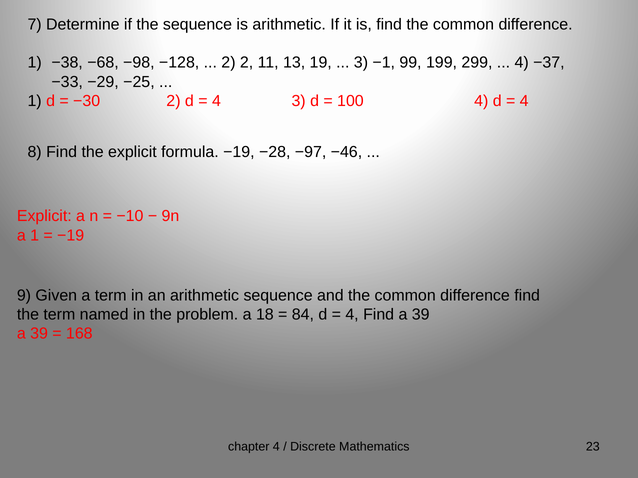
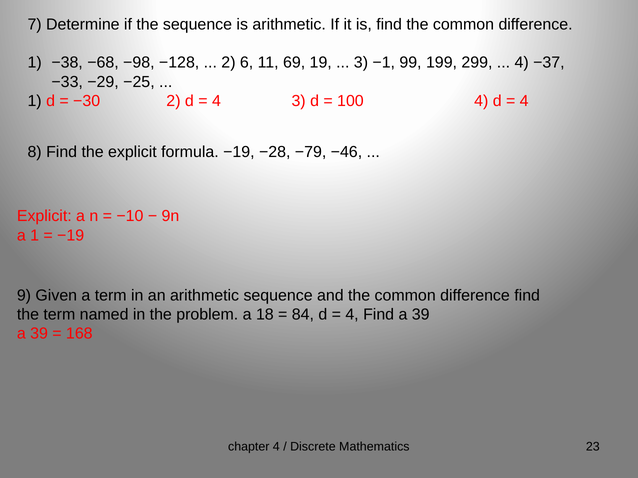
2 2: 2 -> 6 (247, 63)
13: 13 -> 69 (294, 63)
−97: −97 -> −79 (311, 152)
